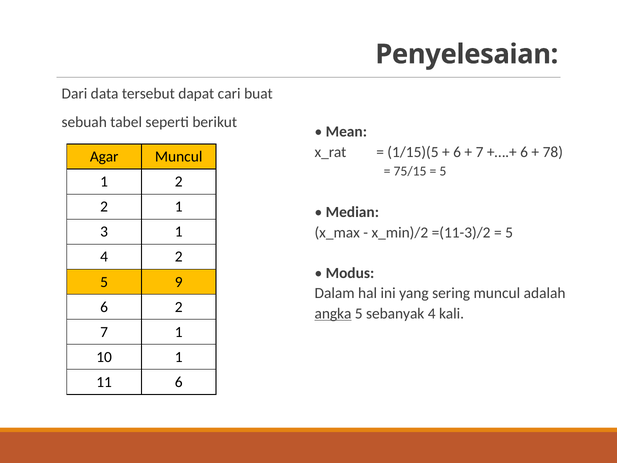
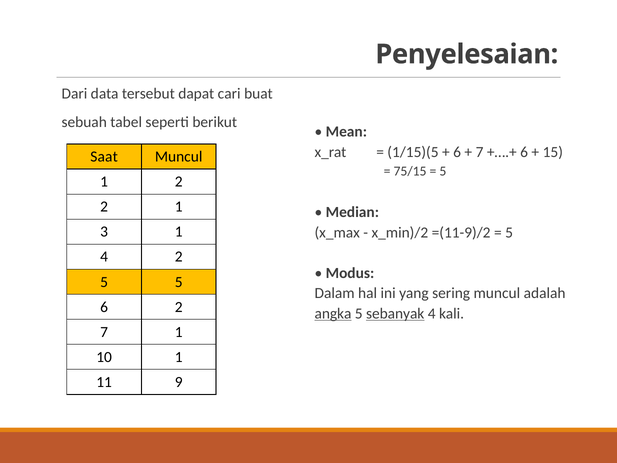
78: 78 -> 15 (553, 152)
Agar: Agar -> Saat (104, 157)
=(11-3)/2: =(11-3)/2 -> =(11-9)/2 (461, 232)
5 9: 9 -> 5 (179, 282)
sebanyak underline: none -> present (395, 313)
11 6: 6 -> 9 (179, 382)
